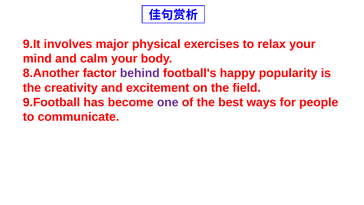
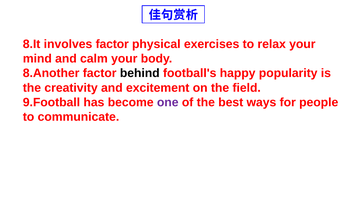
9.It: 9.It -> 8.It (32, 44)
involves major: major -> factor (112, 44)
behind colour: purple -> black (140, 73)
